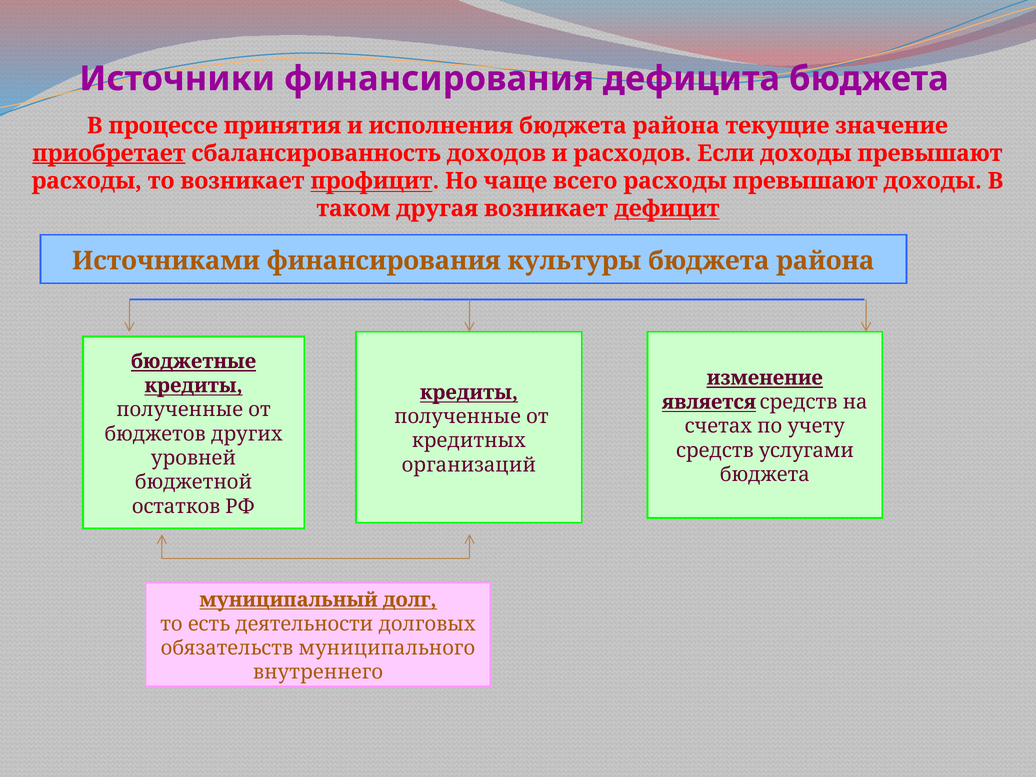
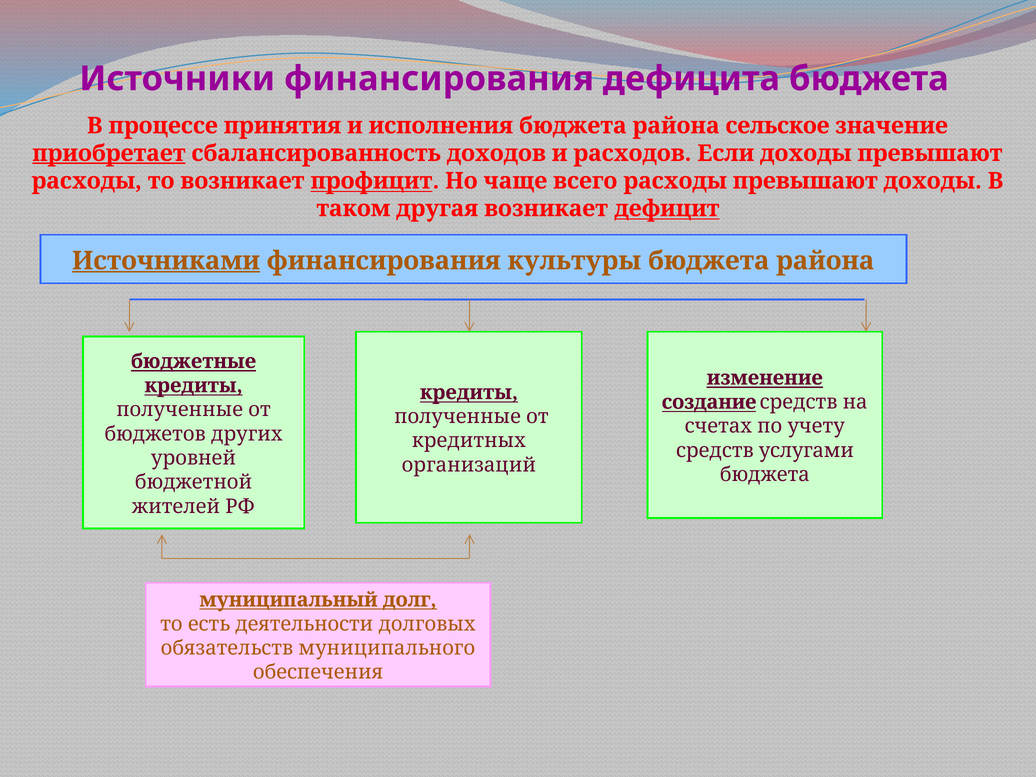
текущие: текущие -> сельское (778, 126)
Источниками underline: none -> present (166, 261)
является: является -> создание (709, 402)
остатков: остатков -> жителей (176, 506)
внутреннего: внутреннего -> обеспечения (318, 672)
